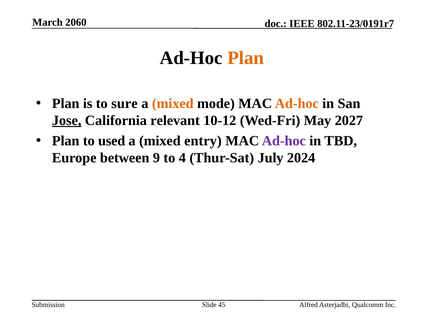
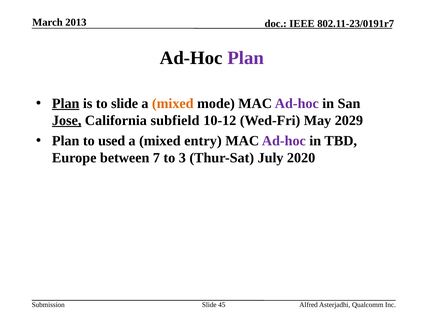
2060: 2060 -> 2013 (76, 22)
Plan colour: orange -> purple (246, 58)
Plan underline: none -> present (66, 103)
to sure: sure -> slide (125, 103)
Ad-hoc colour: orange -> purple (297, 103)
relevant: relevant -> subfield (175, 120)
2027: 2027 -> 2029 (349, 120)
9: 9 -> 7 (156, 158)
4: 4 -> 3 (182, 158)
2024: 2024 -> 2020 (301, 158)
